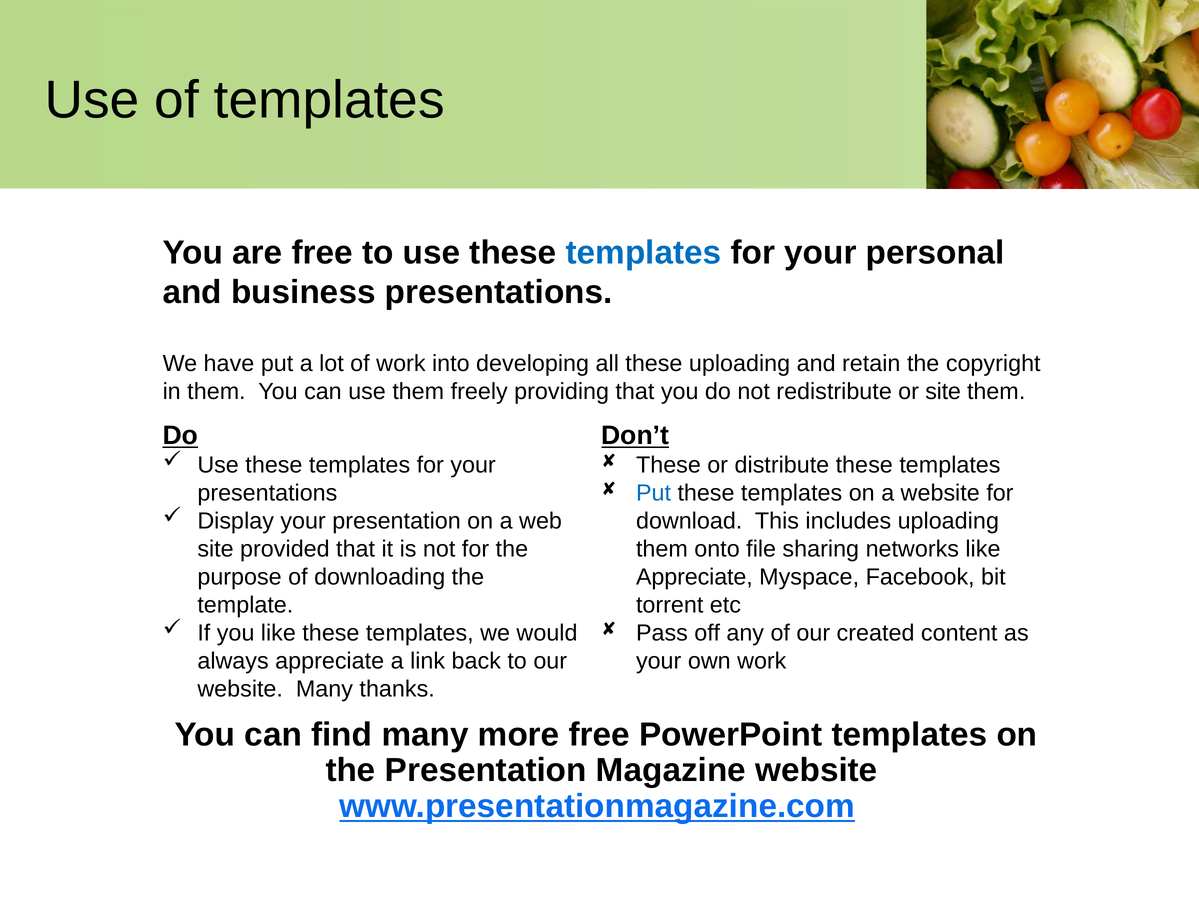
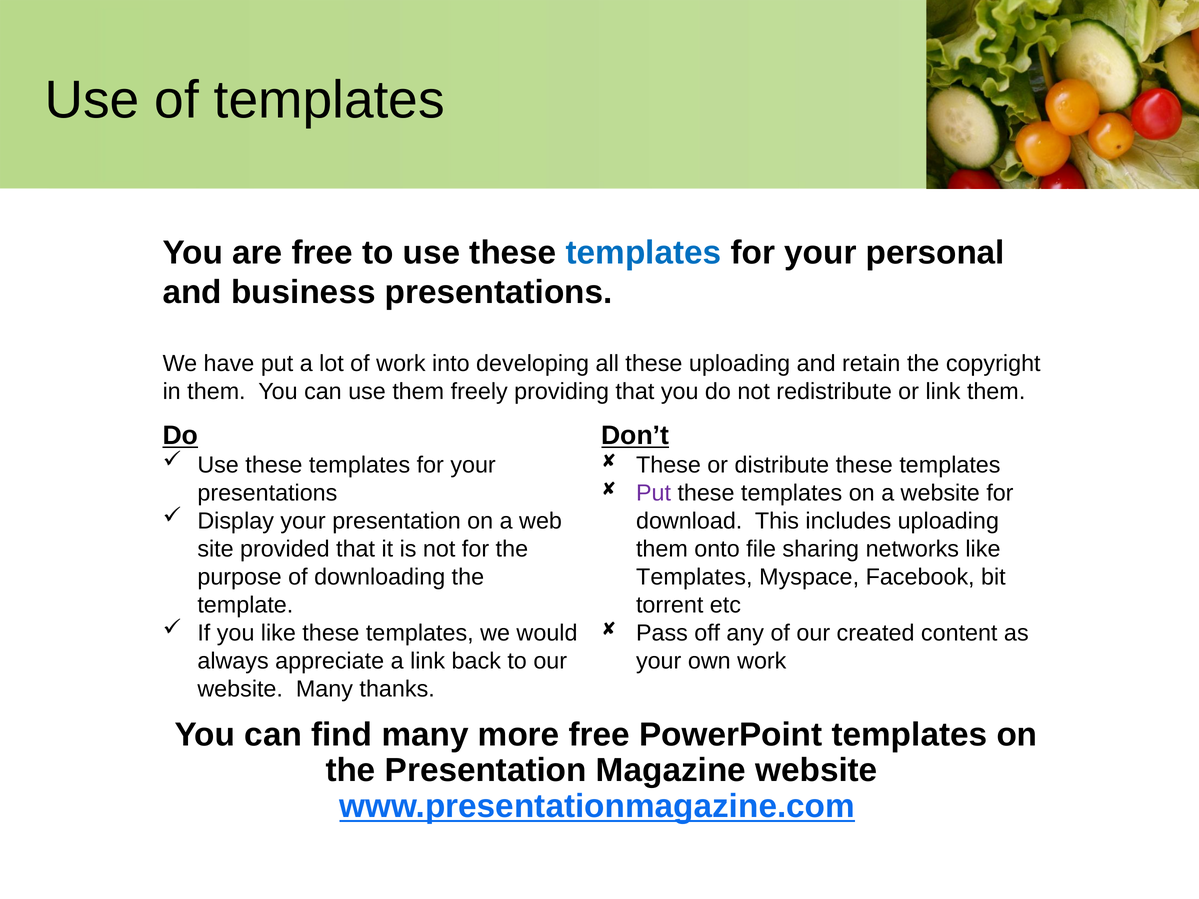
or site: site -> link (943, 391)
Put colour: blue -> purple (654, 493)
Appreciate: Appreciate -> Templates (694, 577)
